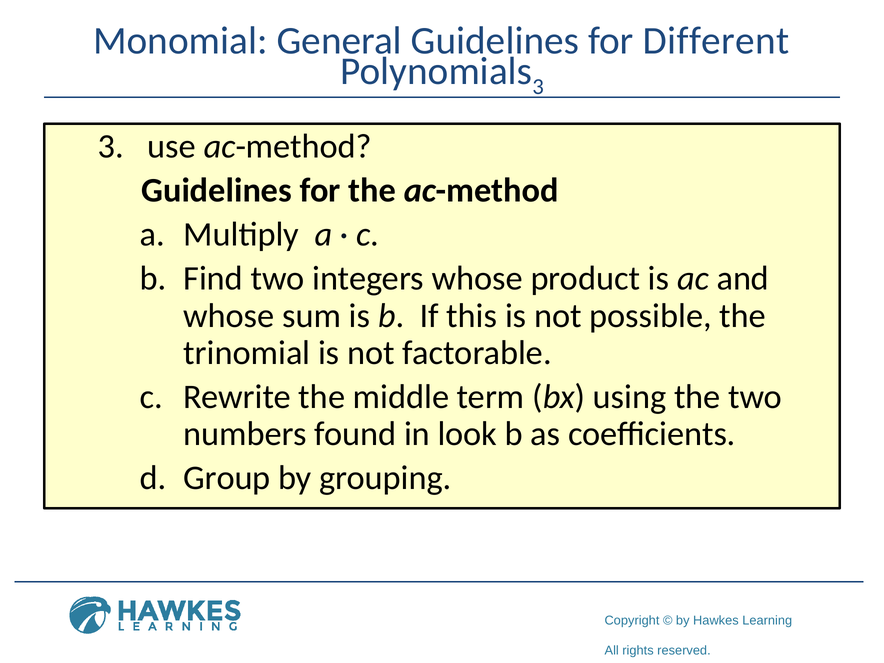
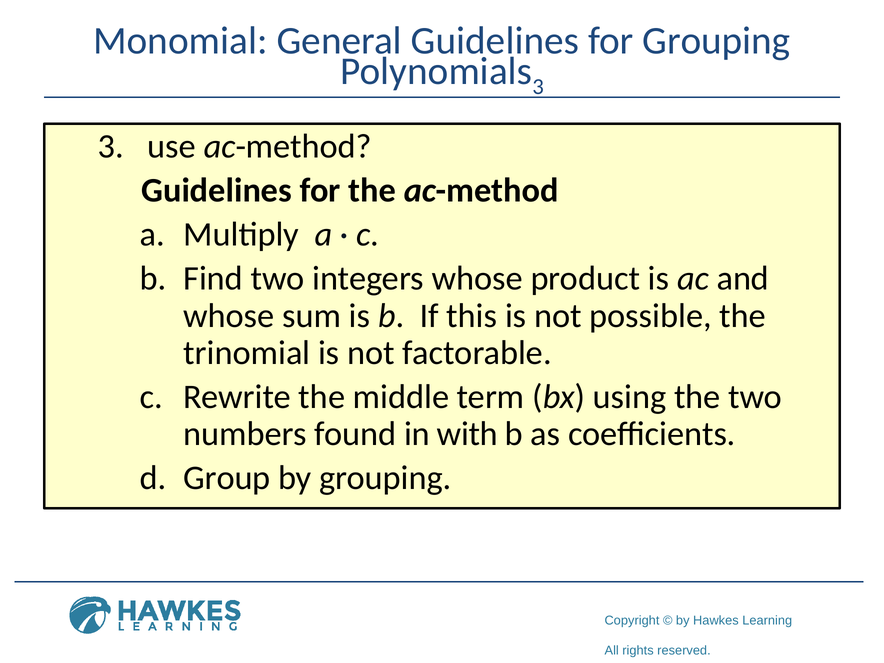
for Different: Different -> Grouping (716, 41)
look: look -> with (467, 434)
